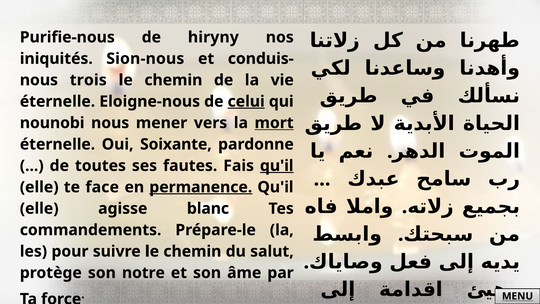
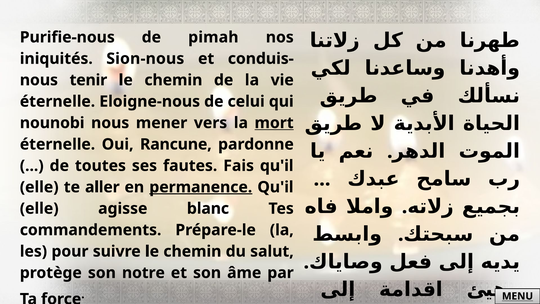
hiryny: hiryny -> pimah (213, 37)
trois: trois -> tenir (88, 80)
celui underline: present -> none (246, 101)
Soixante: Soixante -> Rancune (176, 144)
qu'il underline: present -> none (277, 166)
face: face -> aller (102, 187)
